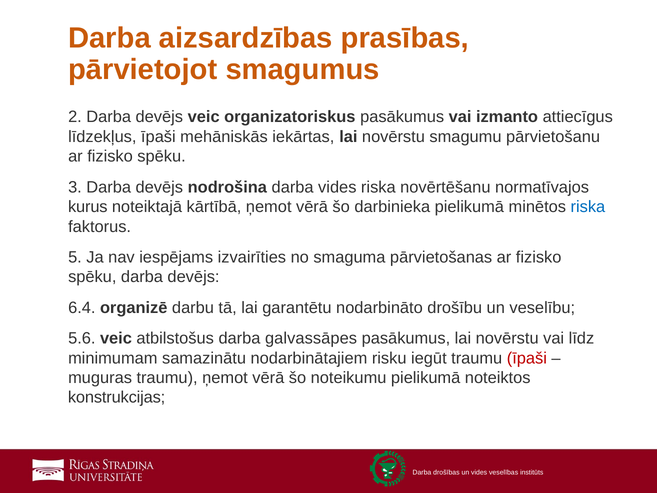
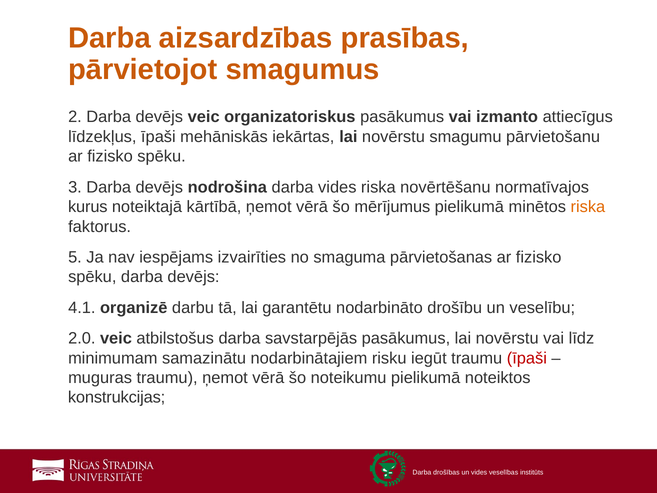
darbinieka: darbinieka -> mērījumus (392, 207)
riska colour: blue -> orange (588, 207)
6.4: 6.4 -> 4.1 (82, 308)
5.6: 5.6 -> 2.0 (82, 338)
galvassāpes: galvassāpes -> savstarpējās (311, 338)
